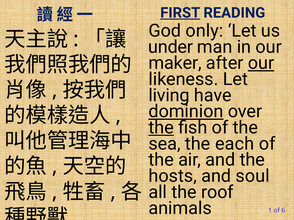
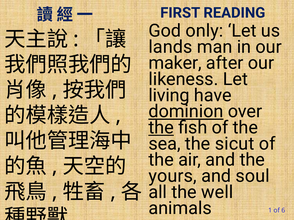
FIRST underline: present -> none (180, 13)
under: under -> lands (170, 47)
our underline: present -> none (261, 63)
each: each -> sicut (235, 144)
hosts: hosts -> yours (173, 176)
roof: roof -> well (217, 193)
